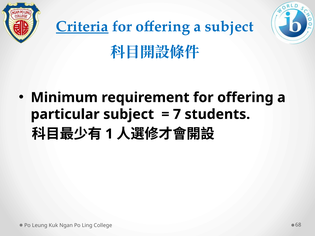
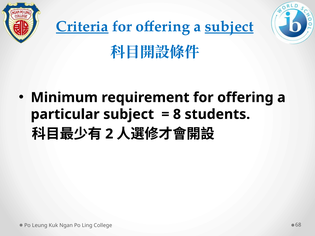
subject underline: none -> present (229, 27)
7: 7 -> 8 (177, 114)
1: 1 -> 2 (109, 134)
